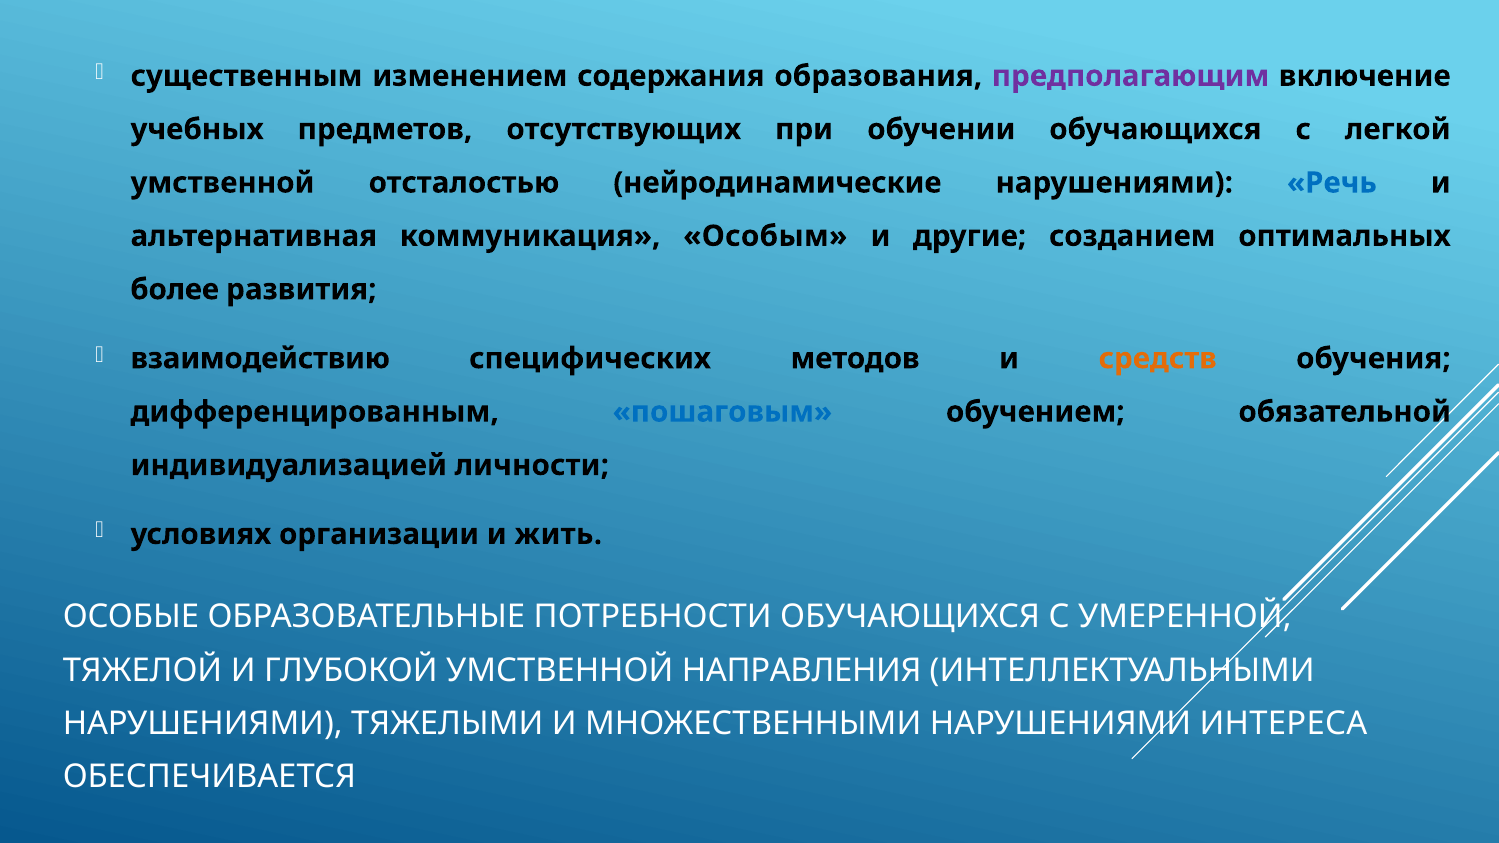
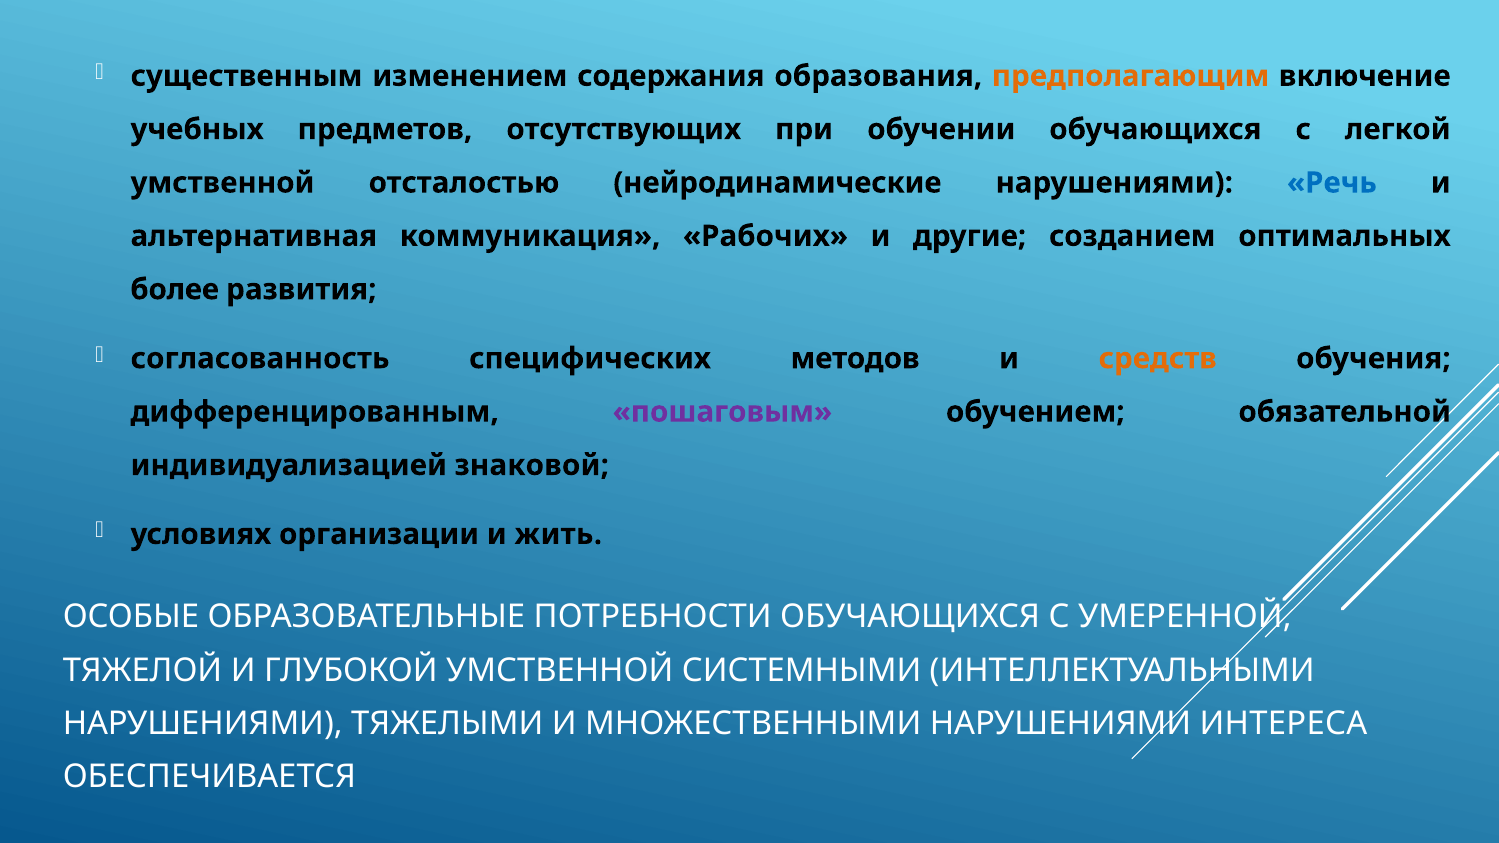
предполагающим colour: purple -> orange (1131, 76)
Особым: Особым -> Рабочих (765, 236)
взаимодействию: взаимодействию -> согласованность (260, 359)
пошаговым colour: blue -> purple (722, 412)
личности: личности -> знаковой (532, 465)
НАПРАВЛЕНИЯ: НАПРАВЛЕНИЯ -> СИСТЕМНЫМИ (802, 670)
